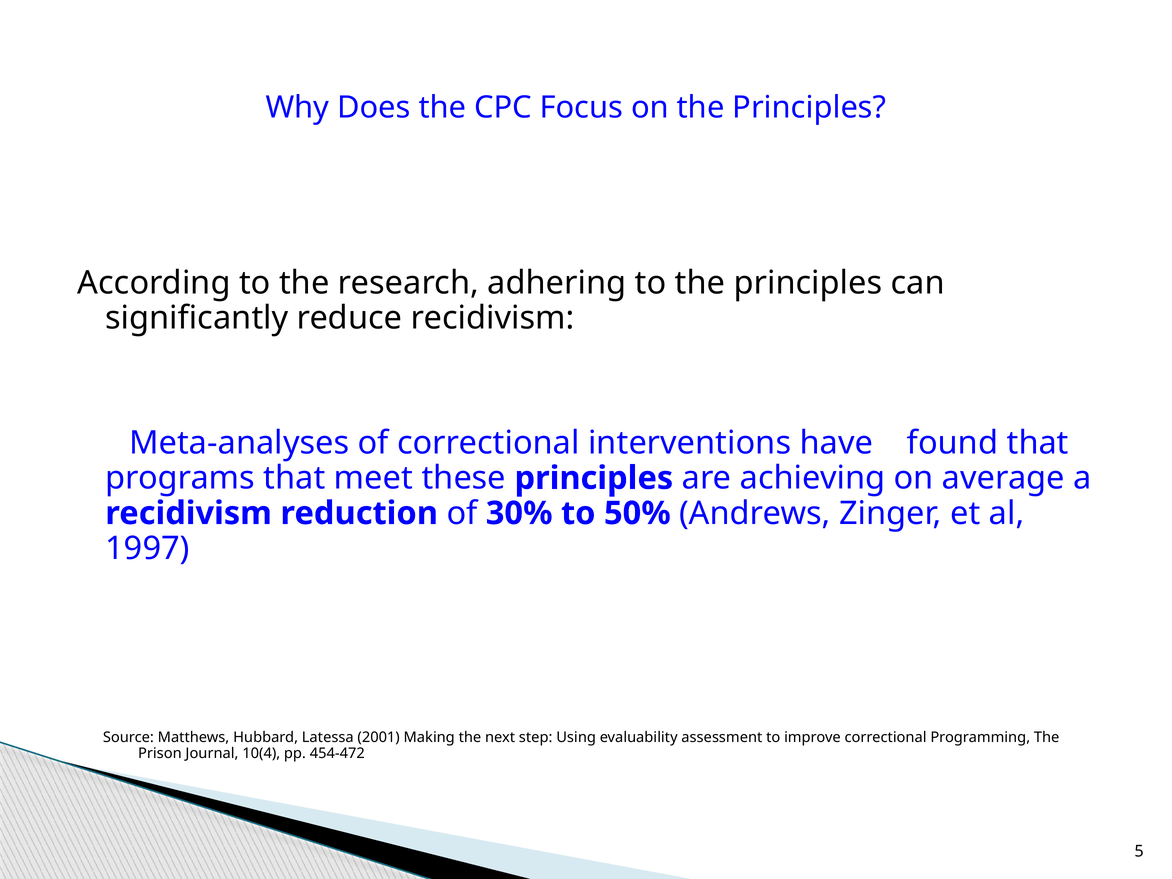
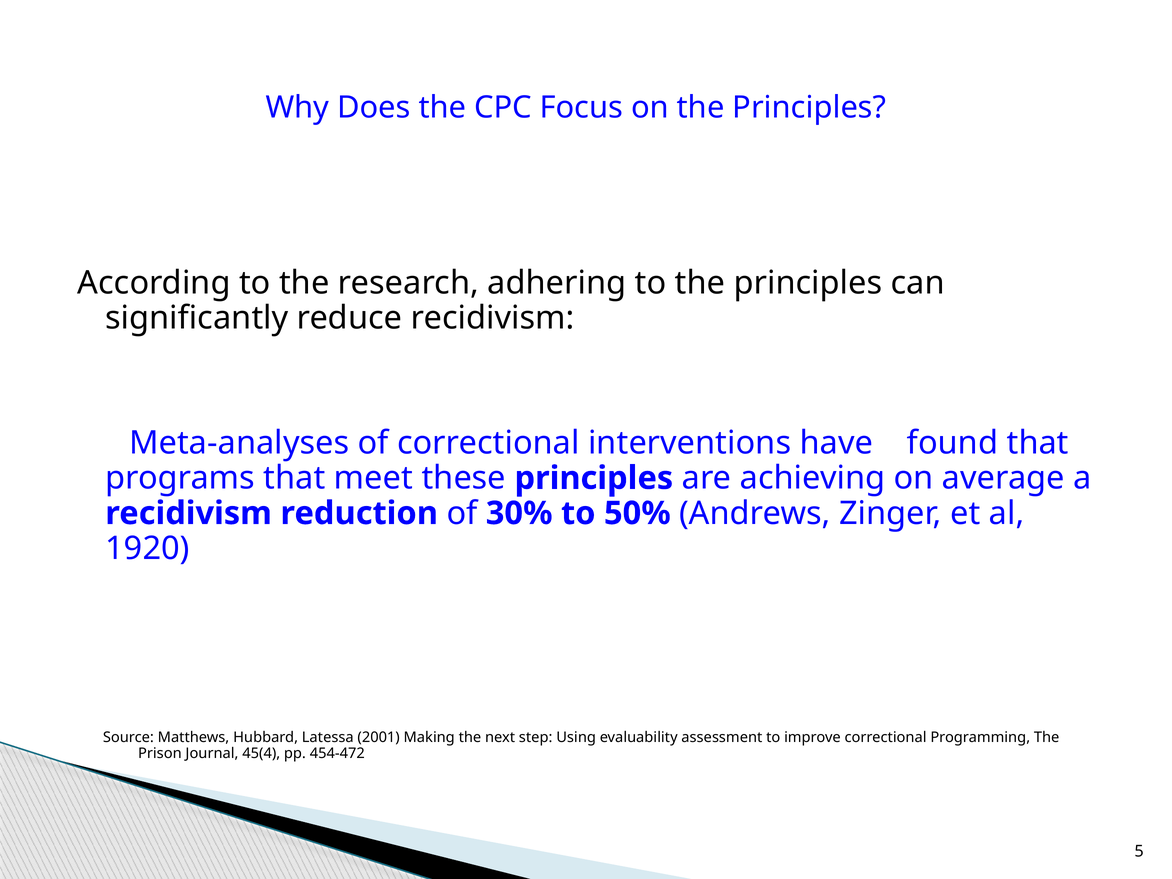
1997: 1997 -> 1920 (147, 548)
10(4: 10(4 -> 45(4 (261, 753)
